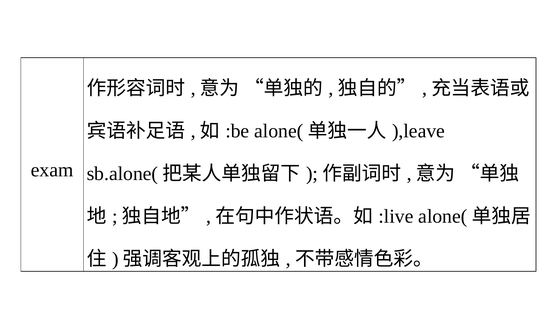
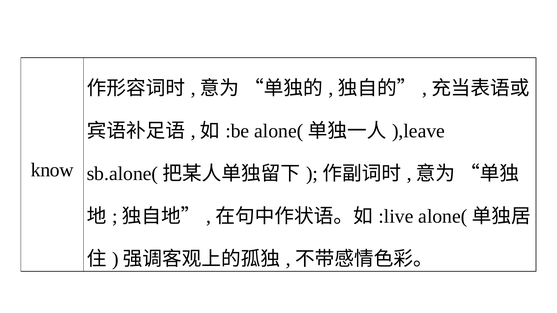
exam: exam -> know (52, 170)
